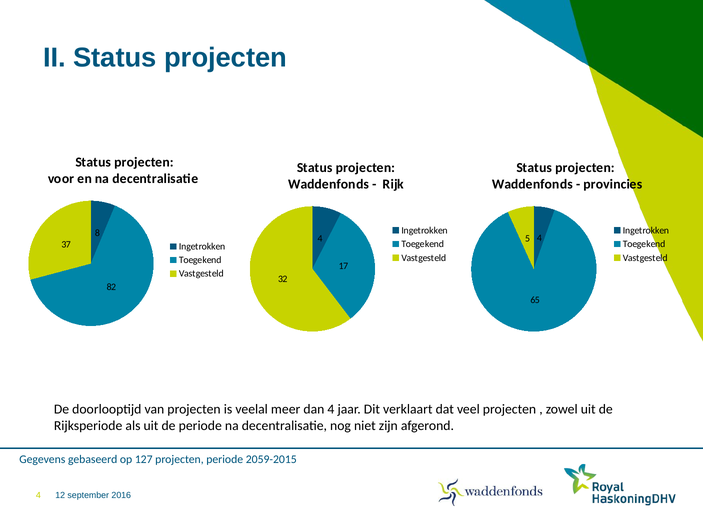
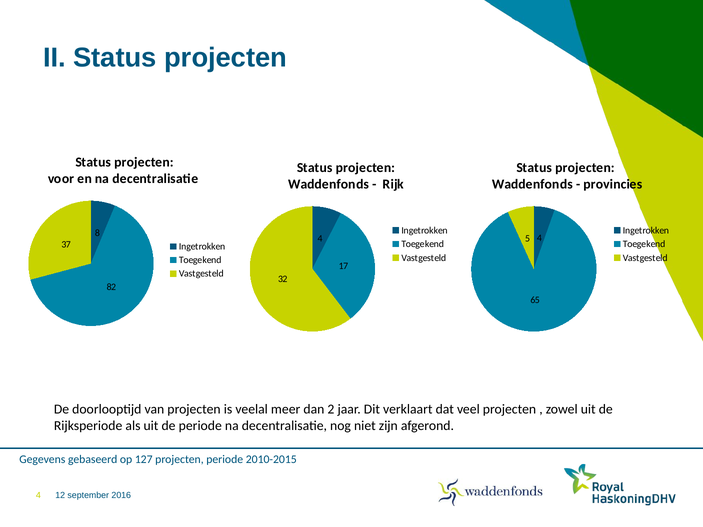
dan 4: 4 -> 2 (331, 409)
2059-2015: 2059-2015 -> 2010-2015 (271, 459)
